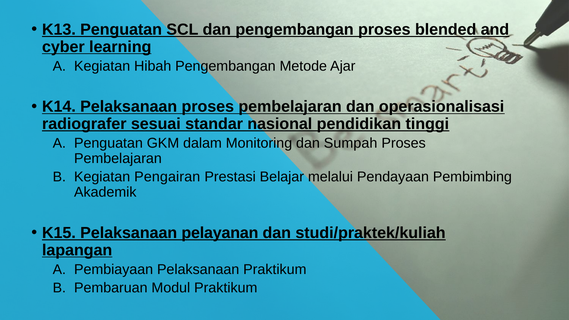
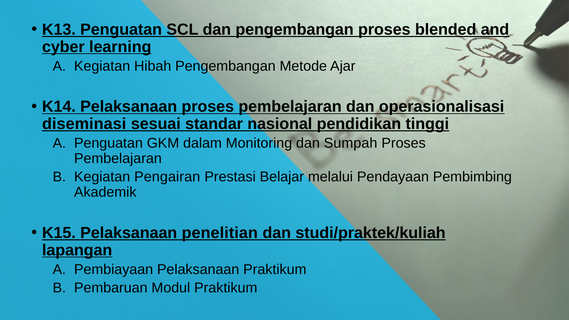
radiografer: radiografer -> diseminasi (84, 124)
pelayanan: pelayanan -> penelitian (220, 233)
